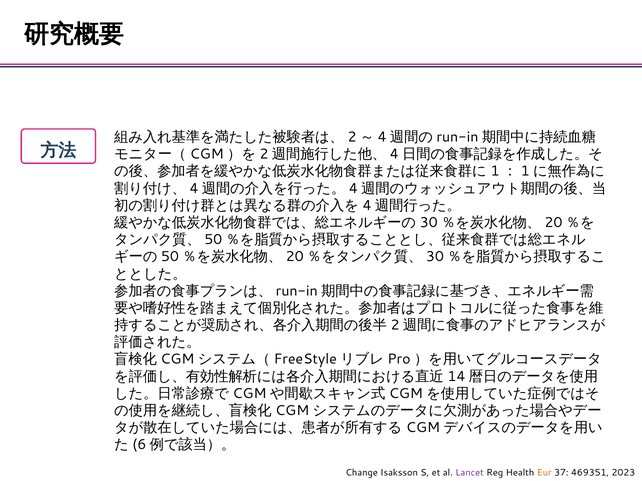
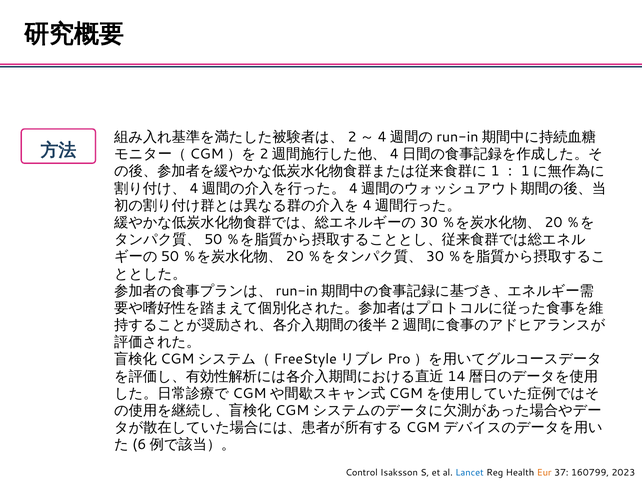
Change: Change -> Control (362, 473)
Lancet colour: purple -> blue (470, 473)
469351: 469351 -> 160799 (590, 473)
